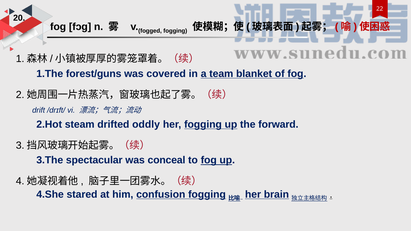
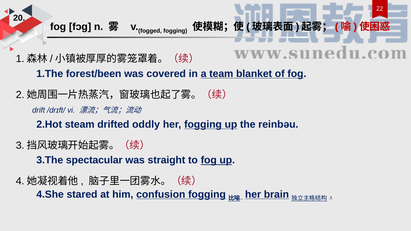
forest/guns: forest/guns -> forest/been (94, 74)
forward: forward -> reinbəu (278, 124)
conceal: conceal -> straight (166, 160)
